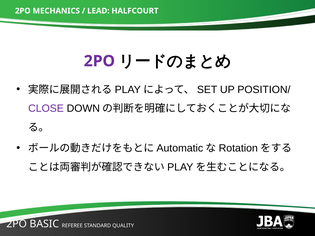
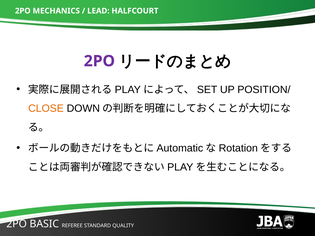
CLOSE colour: purple -> orange (46, 109)
